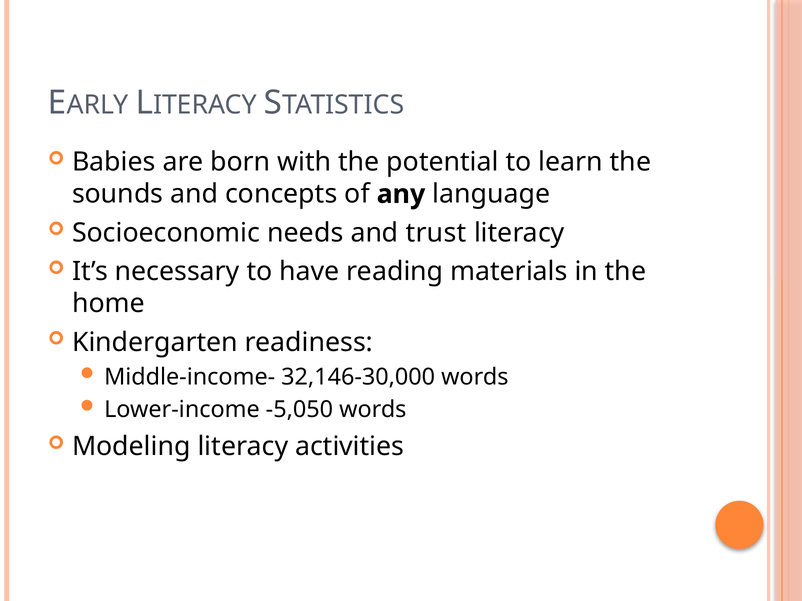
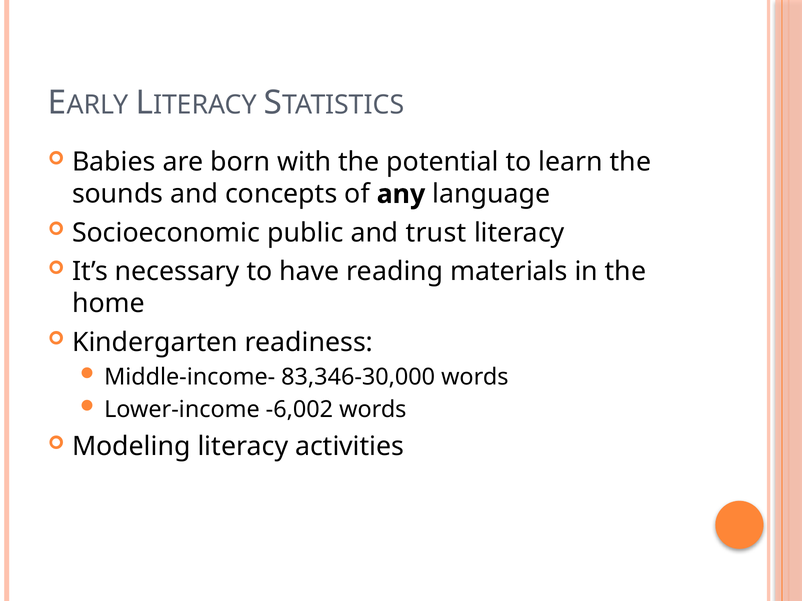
needs: needs -> public (305, 233)
32,146-30,000: 32,146-30,000 -> 83,346-30,000 (358, 377)
-5,050: -5,050 -> -6,002 (299, 410)
